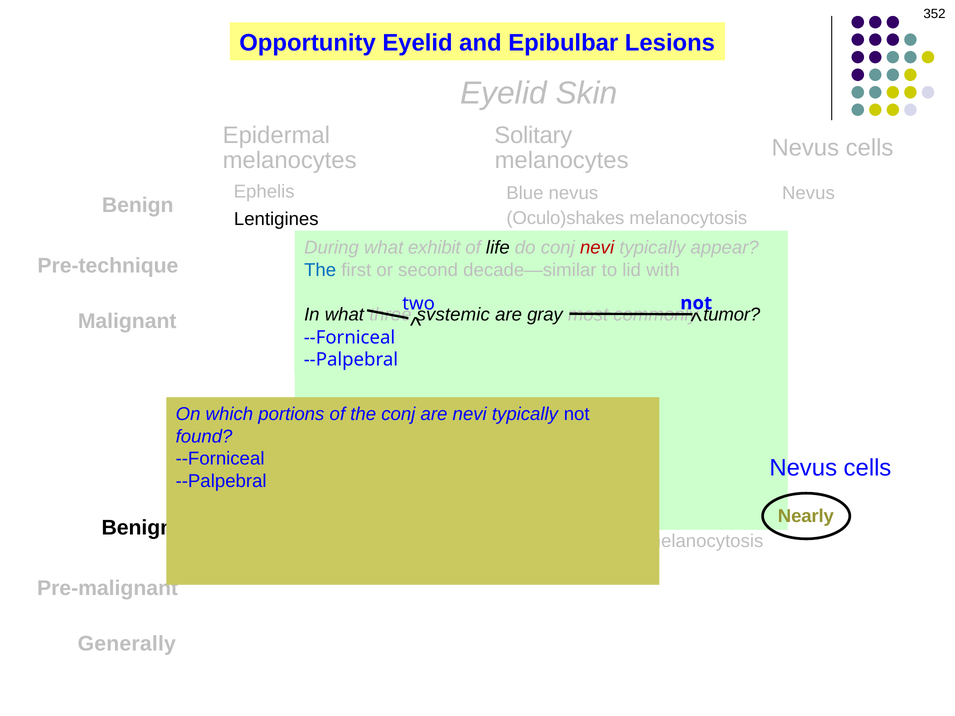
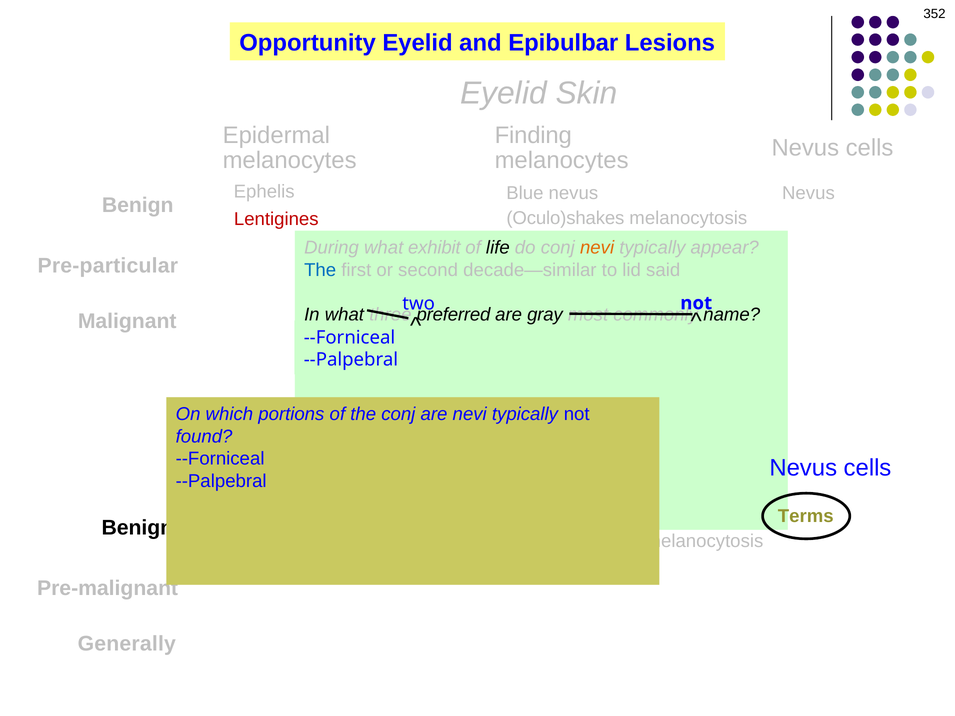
Solitary: Solitary -> Finding (533, 135)
Lentigines colour: black -> red (276, 219)
nevi colour: red -> orange (597, 248)
Pre-technique: Pre-technique -> Pre-particular (108, 266)
with: with -> said (663, 270)
systemic: systemic -> preferred (453, 315)
tumor: tumor -> name (732, 315)
Nearly: Nearly -> Terms (806, 516)
